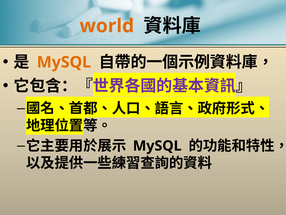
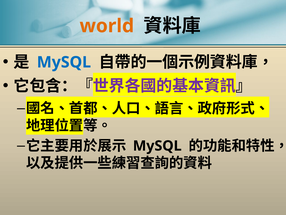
MySQL colour: orange -> blue (64, 62)
